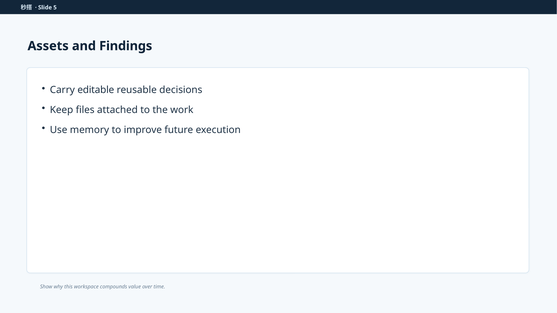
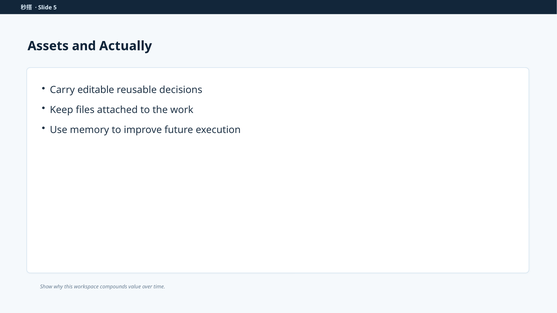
Findings: Findings -> Actually (126, 46)
